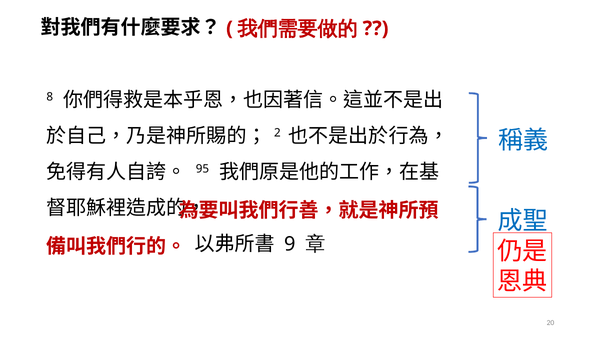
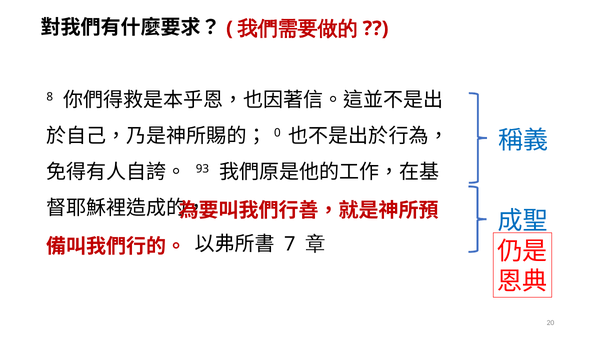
2: 2 -> 0 (277, 133)
95: 95 -> 93 (202, 169)
9: 9 -> 7 (290, 244)
